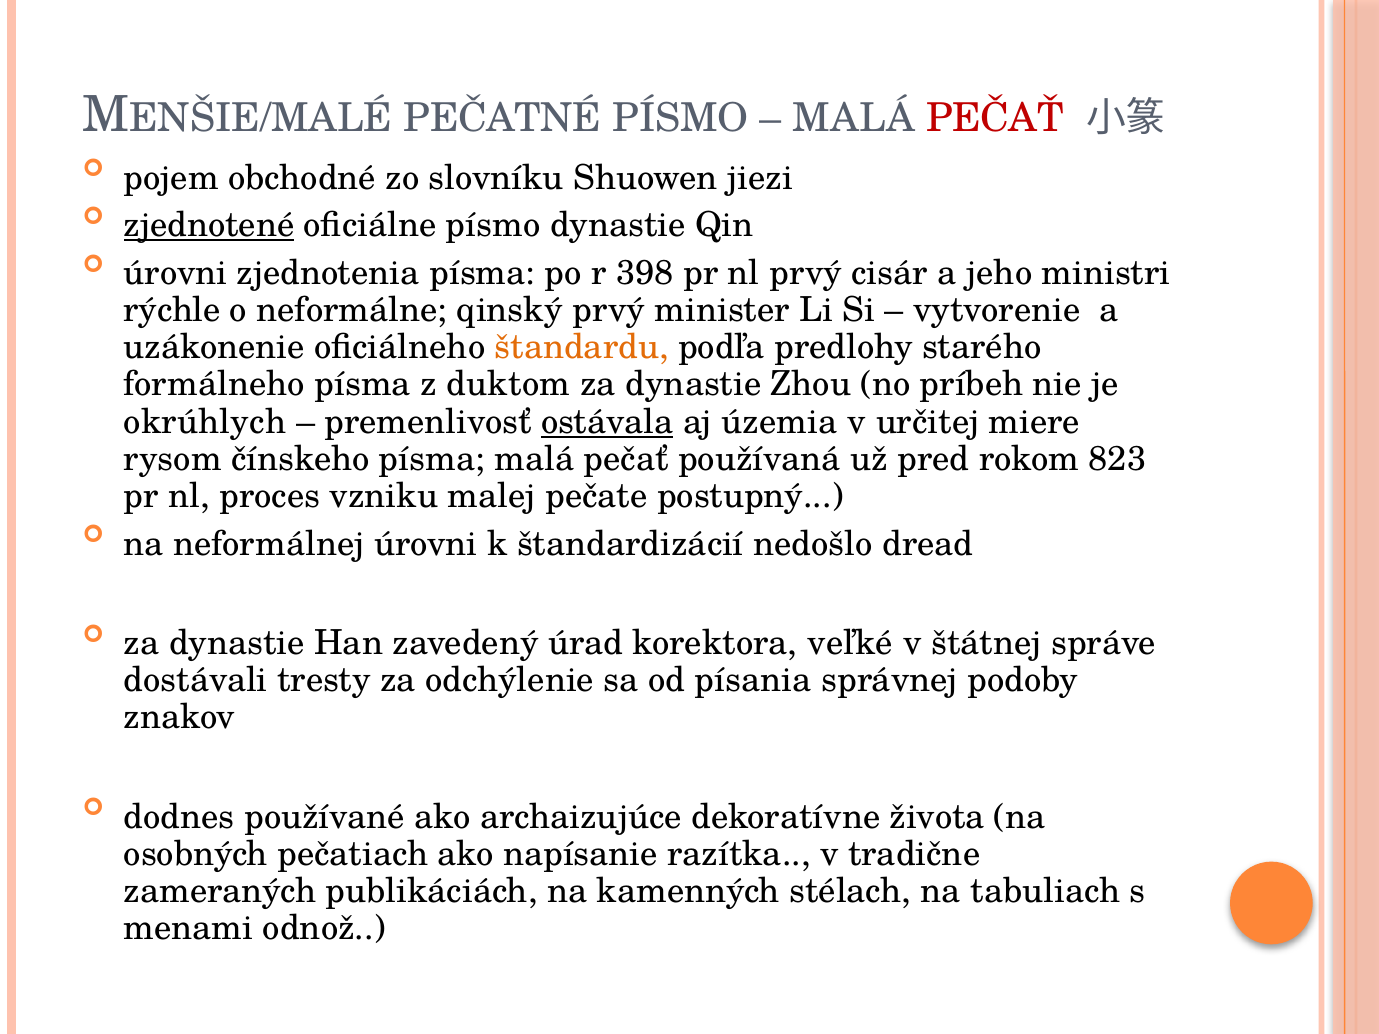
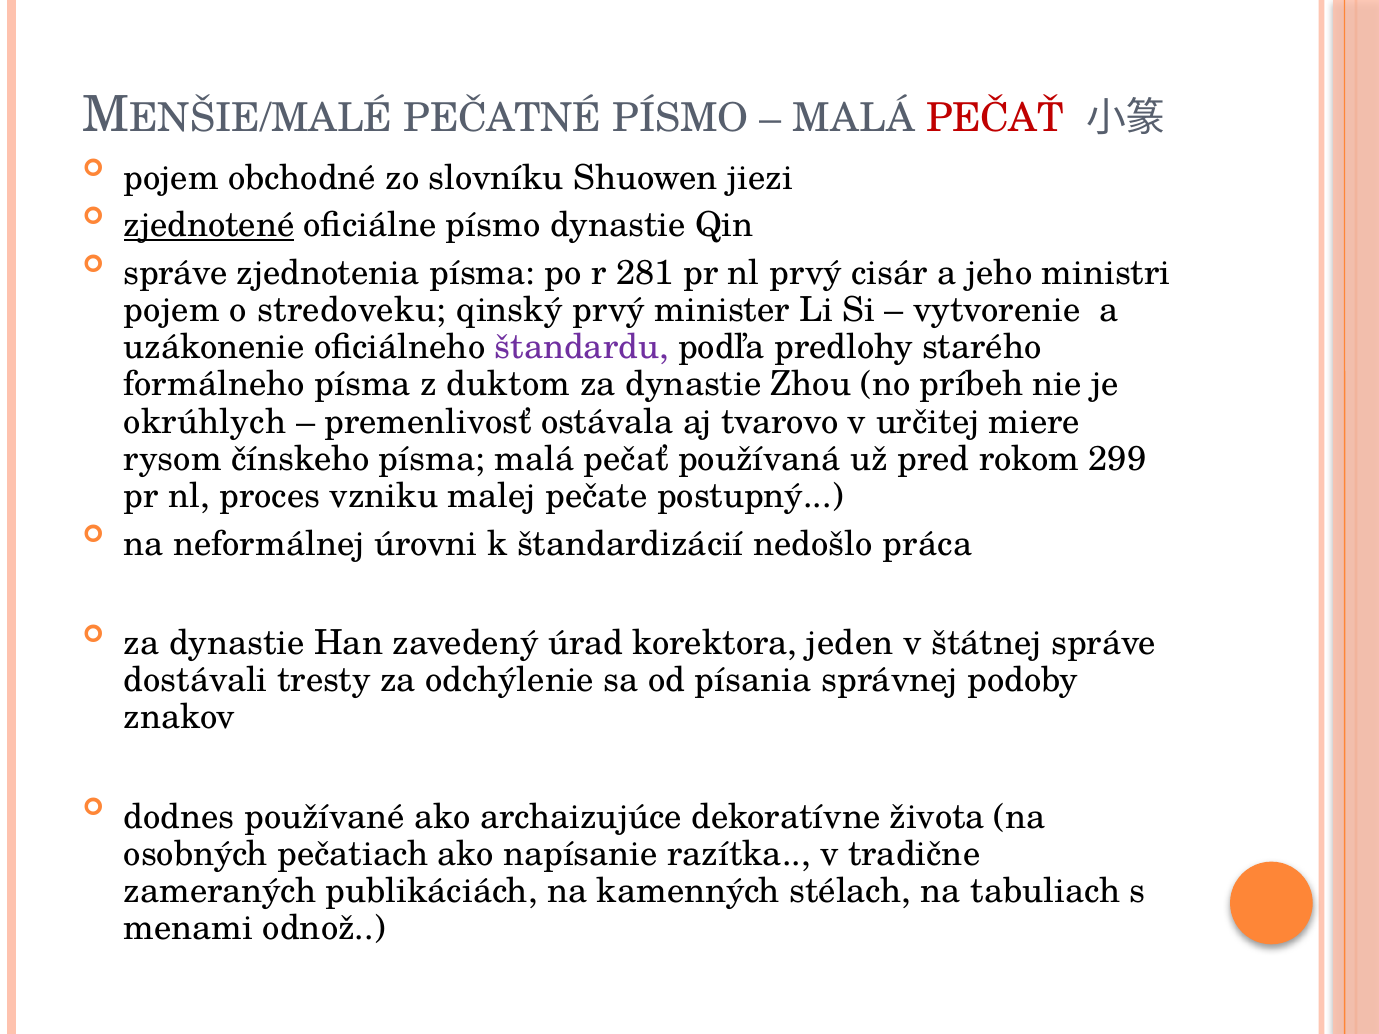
úrovni: úrovni -> správe (176, 273)
398: 398 -> 281 (645, 273)
rýchle: rýchle -> pojem (172, 310)
neformálne: neformálne -> stredoveku (352, 310)
štandardu colour: orange -> purple (582, 347)
ostávala underline: present -> none (607, 422)
územia: územia -> tvarovo (780, 422)
823: 823 -> 299 (1117, 459)
dread: dread -> práca (927, 544)
veľké: veľké -> jeden (850, 643)
